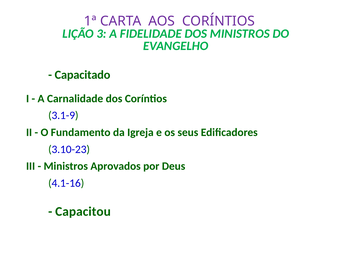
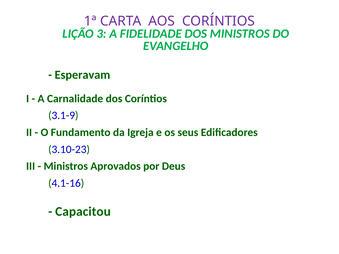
Capacitado: Capacitado -> Esperavam (82, 75)
